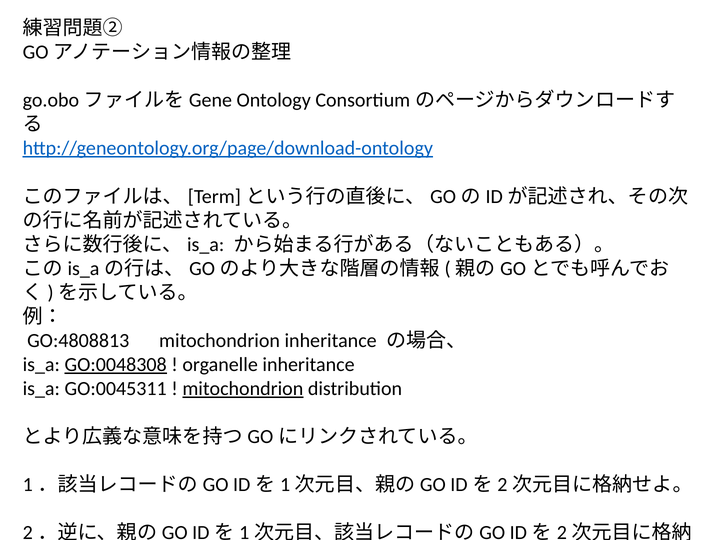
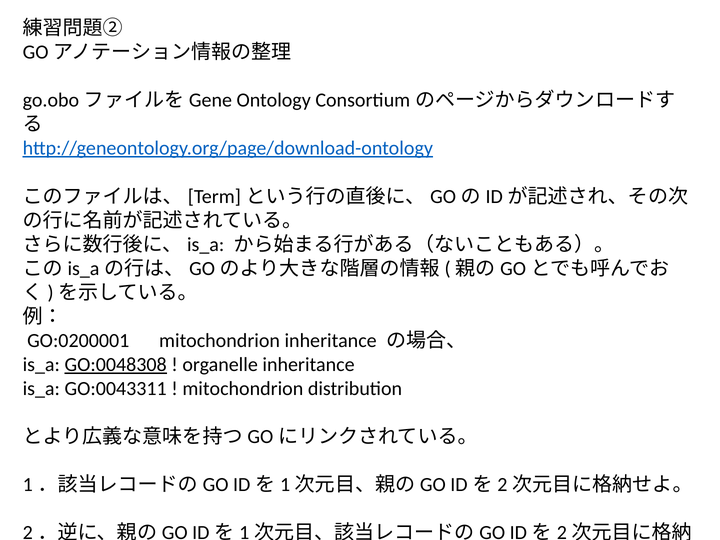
GO:4808813: GO:4808813 -> GO:0200001 (78, 341)
GO:0045311: GO:0045311 -> GO:0043311 (116, 389)
mitochondrion underline: present -> none (243, 389)
